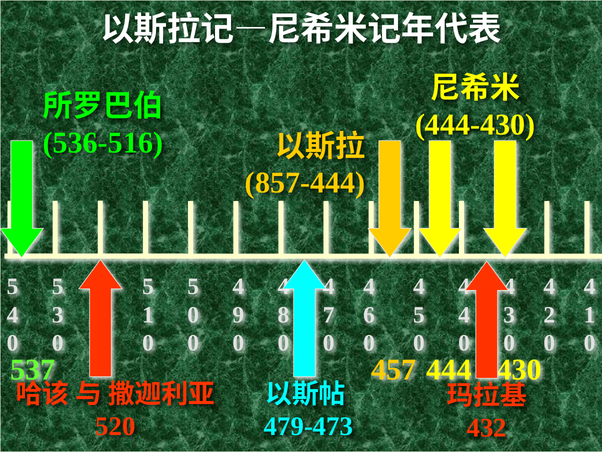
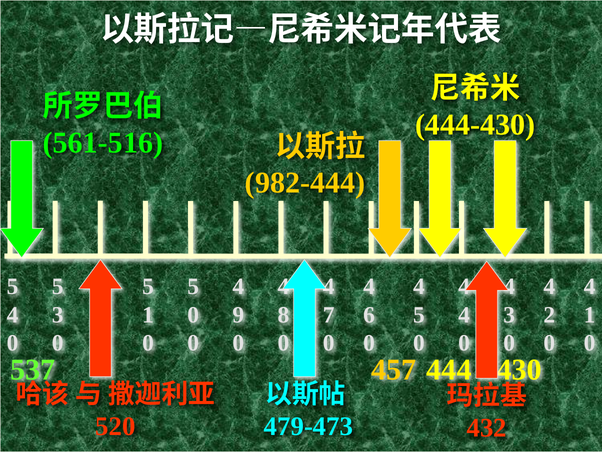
536-516: 536-516 -> 561-516 (103, 142)
857-444: 857-444 -> 982-444 (305, 183)
